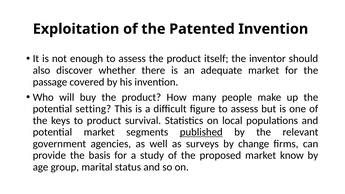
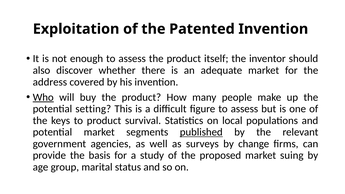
passage: passage -> address (50, 82)
Who underline: none -> present (43, 97)
know: know -> suing (292, 155)
